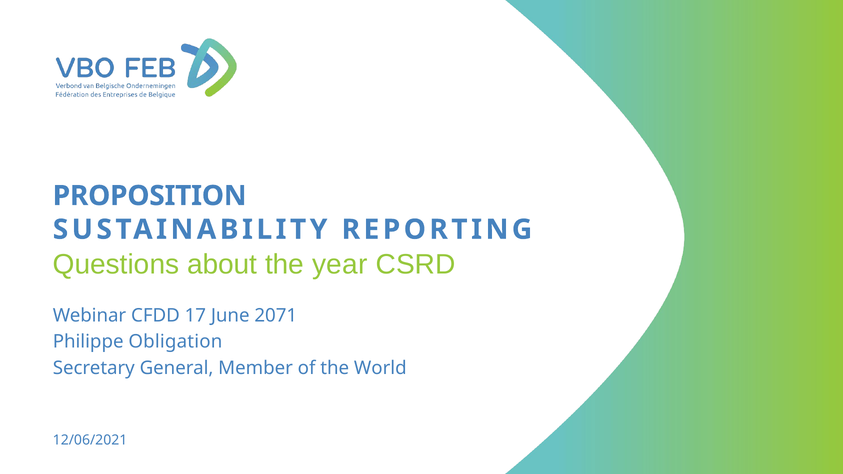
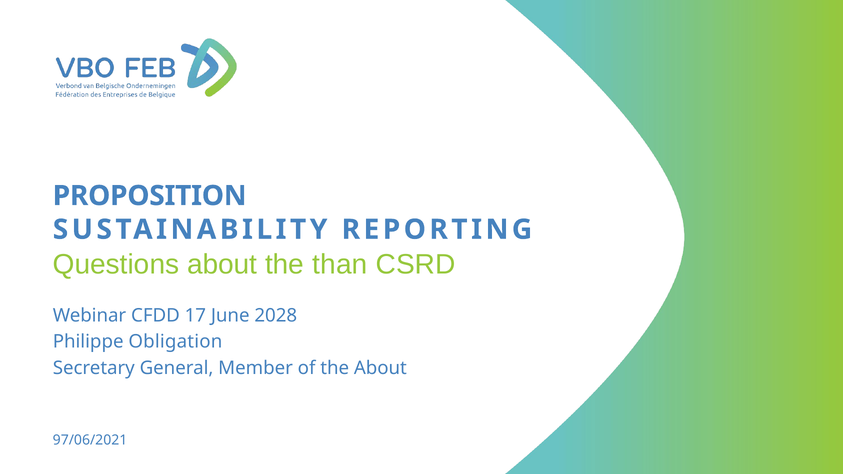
year: year -> than (340, 264)
2071: 2071 -> 2028 (276, 316)
the World: World -> About (380, 368)
12/06/2021: 12/06/2021 -> 97/06/2021 (90, 440)
